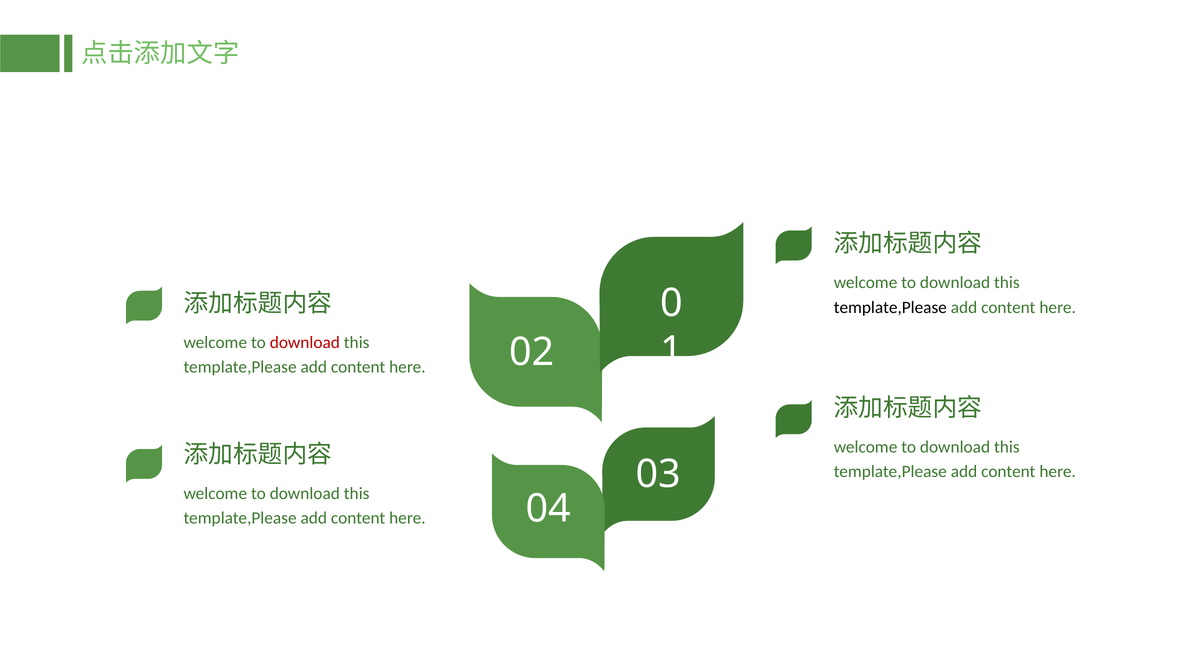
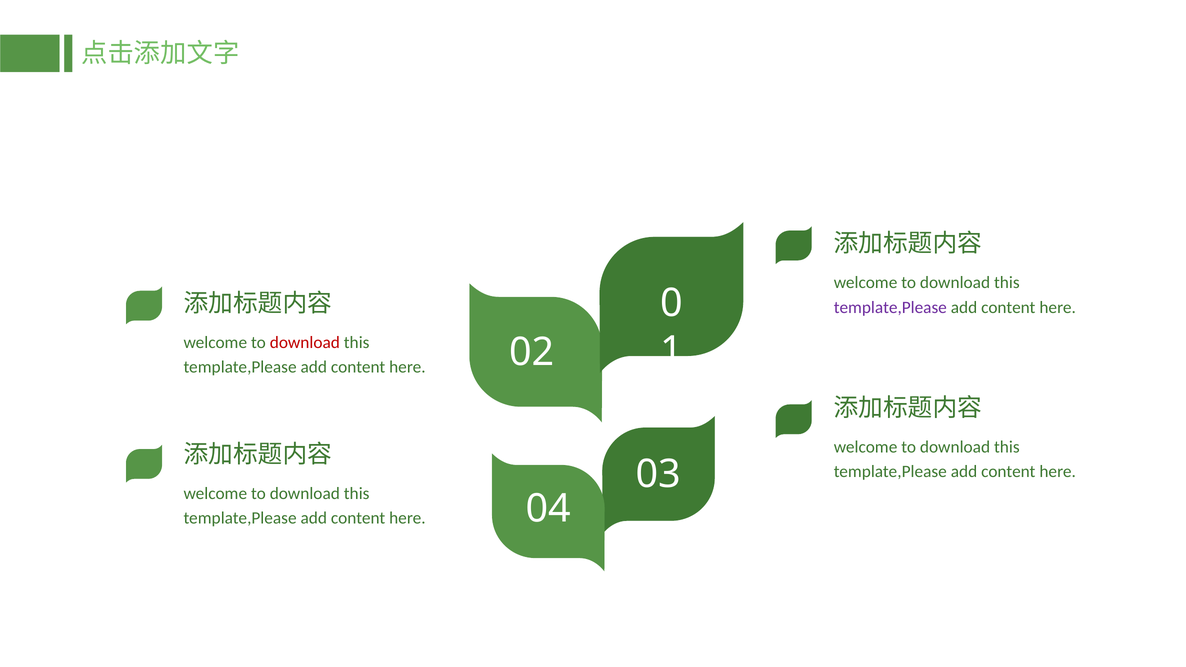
template,Please colour: black -> purple (890, 308)
